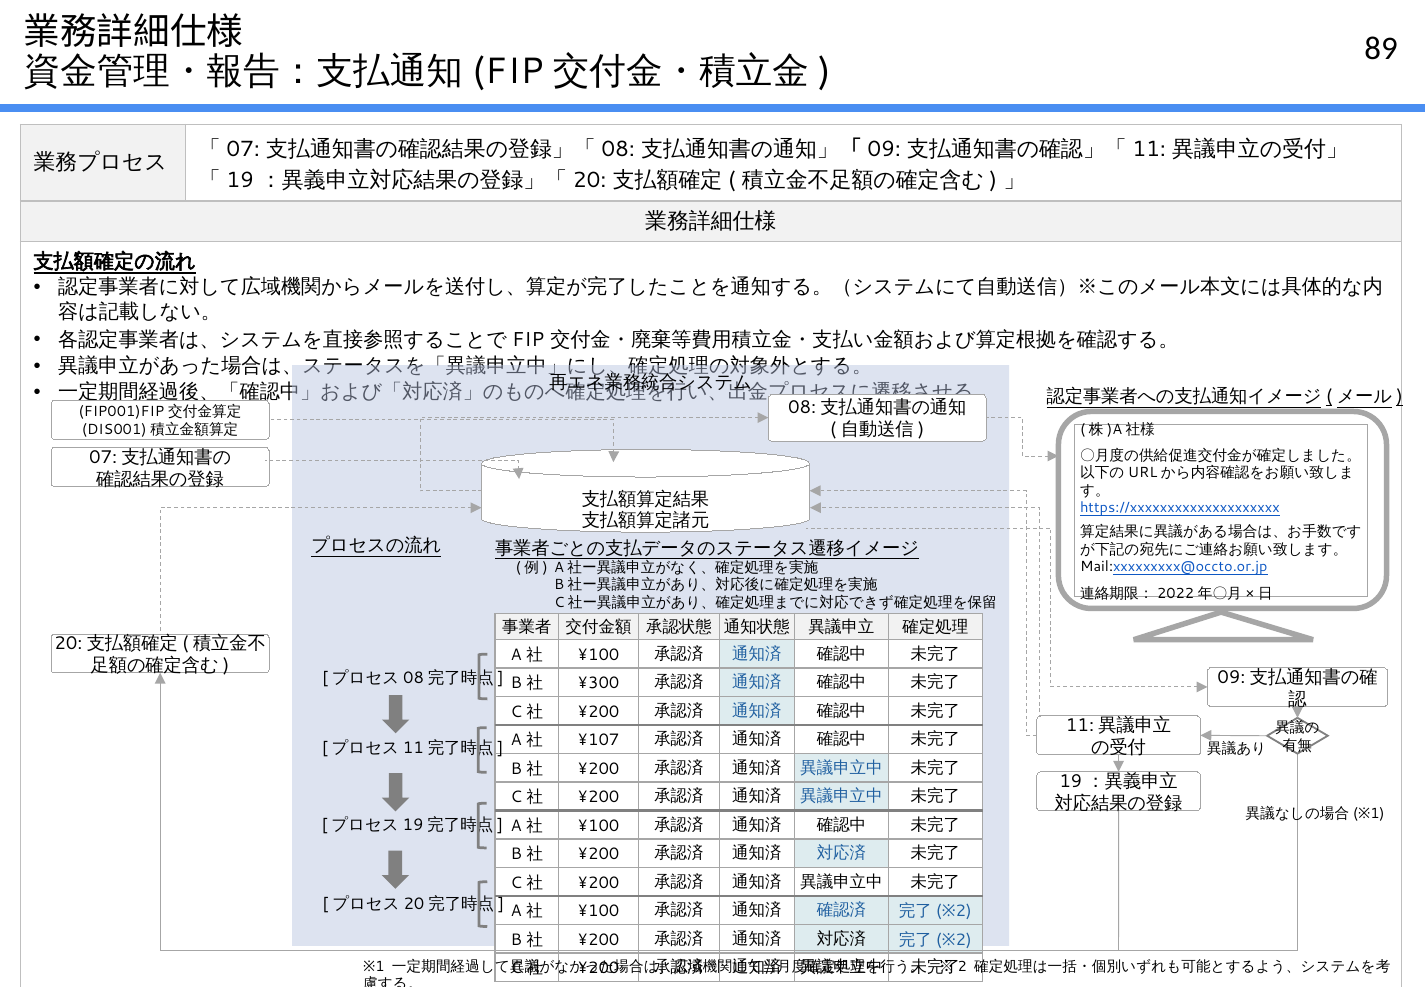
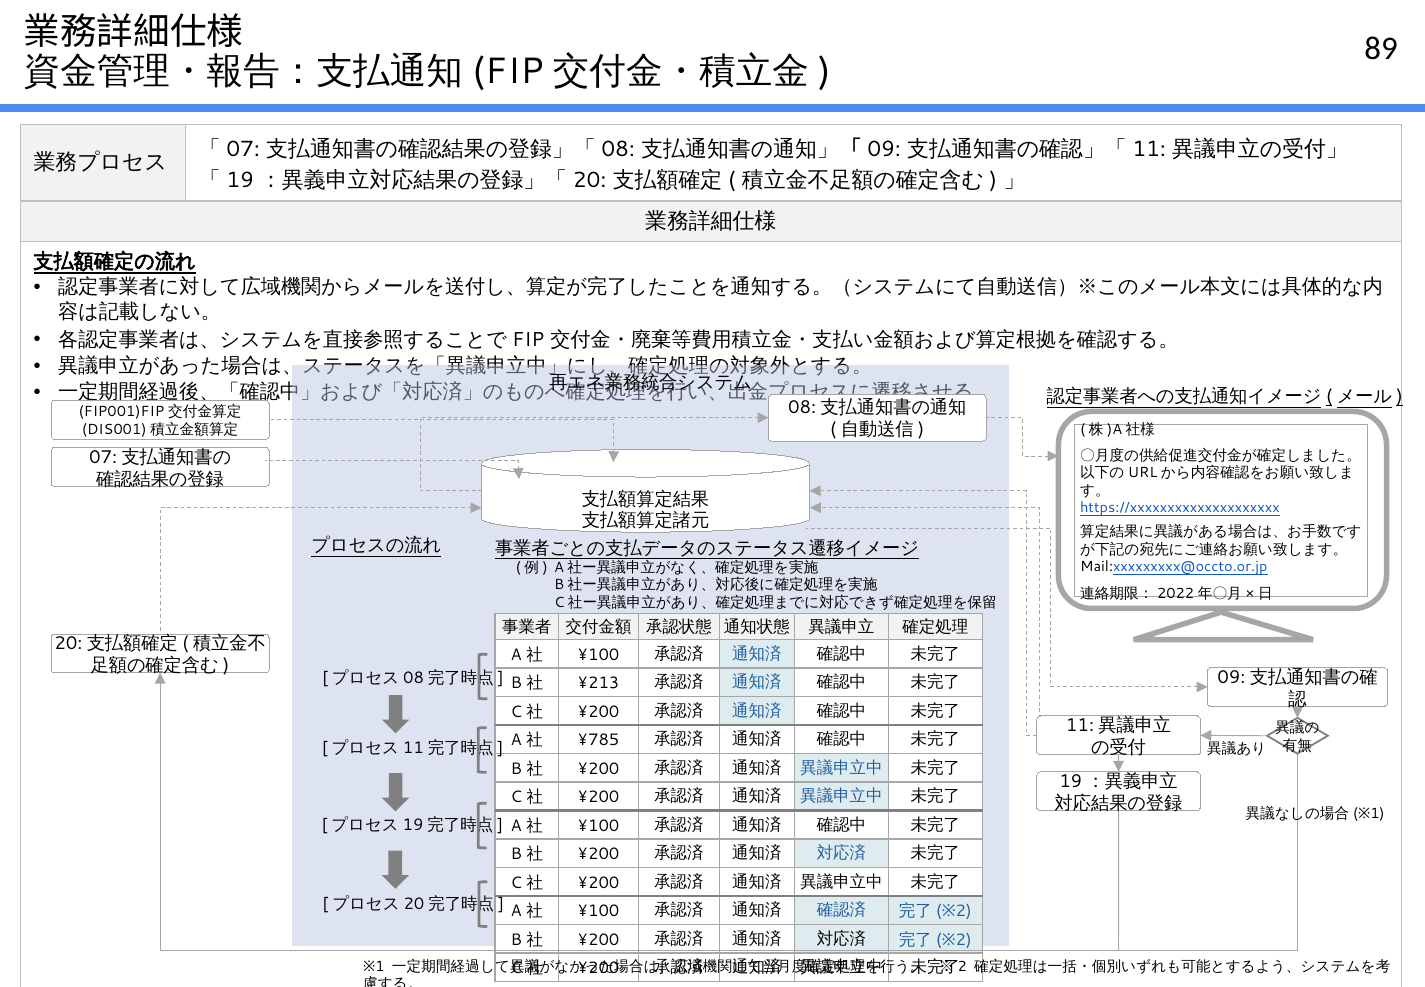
¥300: ¥300 -> ¥213 (599, 683)
¥107: ¥107 -> ¥785 (599, 740)
